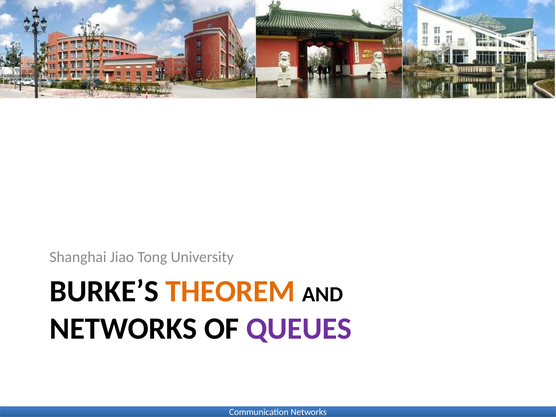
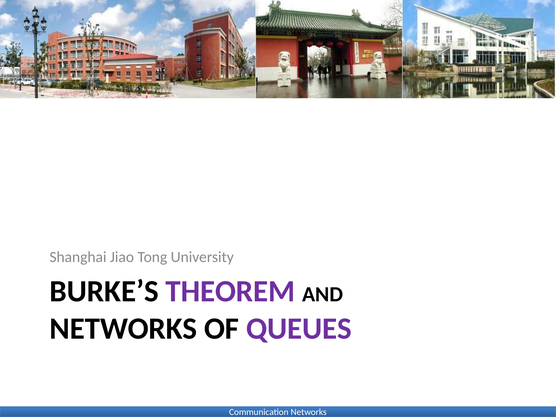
THEOREM colour: orange -> purple (230, 291)
